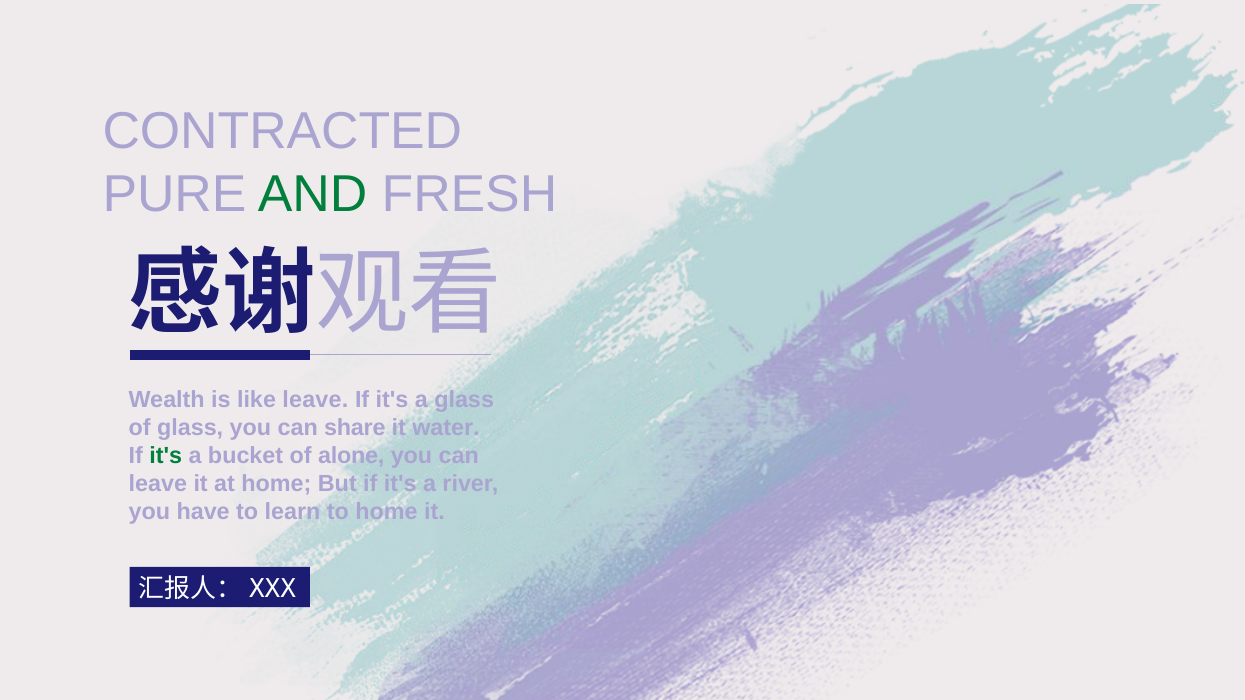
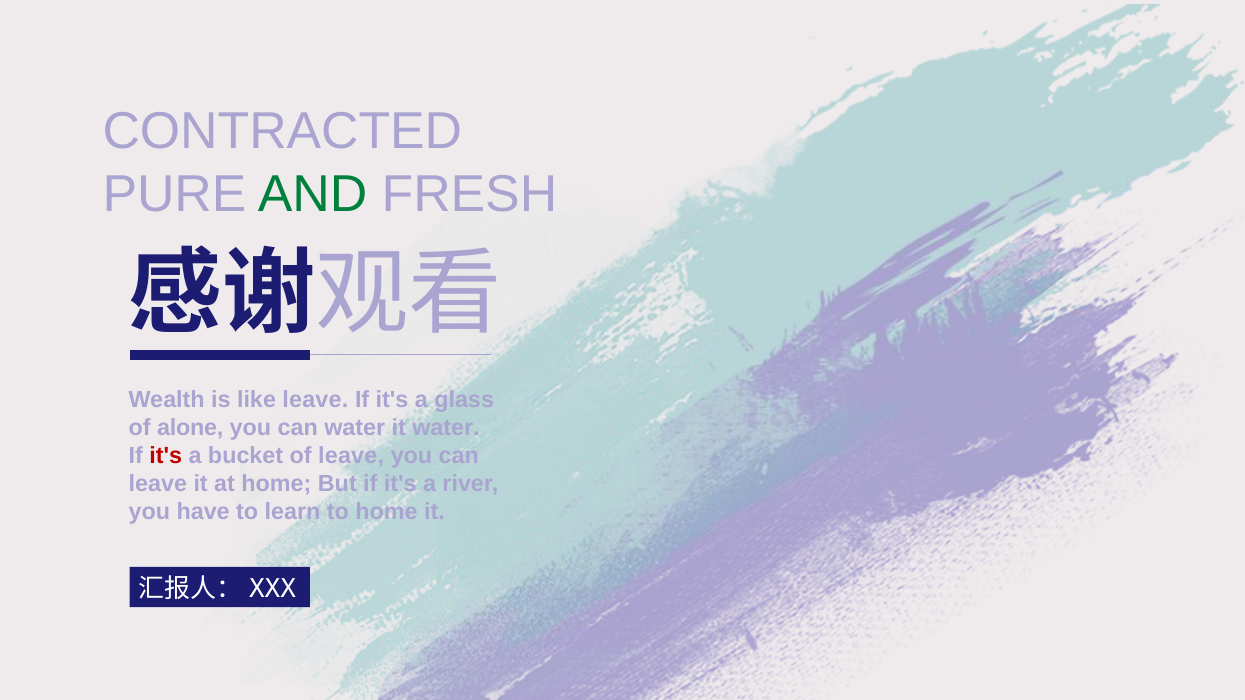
of glass: glass -> alone (190, 428)
can share: share -> water (355, 428)
it's colour: green -> red (166, 456)
of alone: alone -> leave (351, 456)
